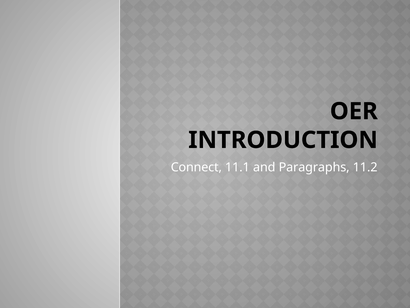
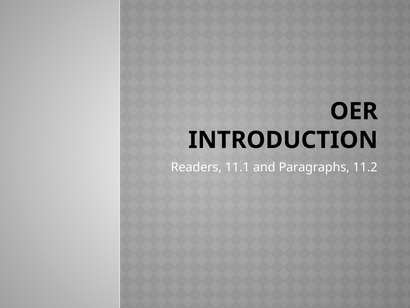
Connect: Connect -> Readers (196, 167)
